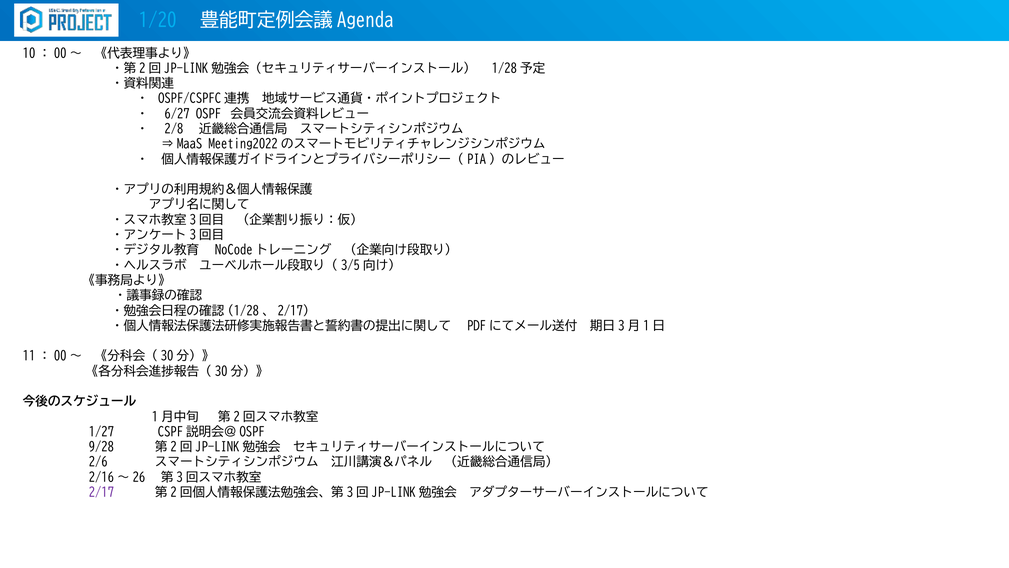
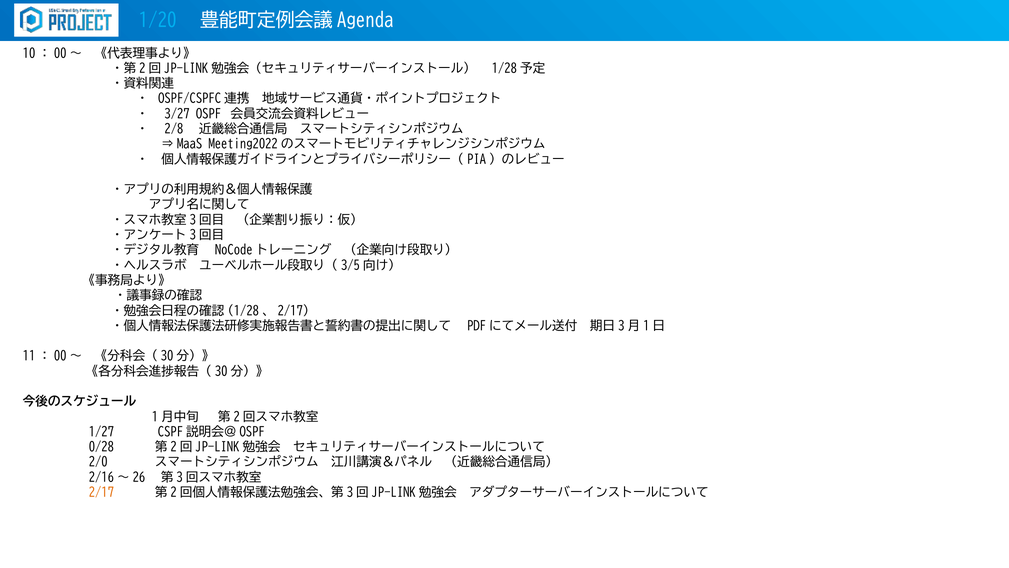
6/27: 6/27 -> 3/27 (177, 114)
9/28: 9/28 -> 0/28 (101, 447)
2/6: 2/6 -> 2/0 (98, 462)
2/17 colour: purple -> orange (101, 492)
